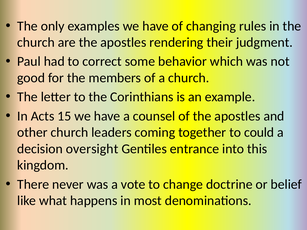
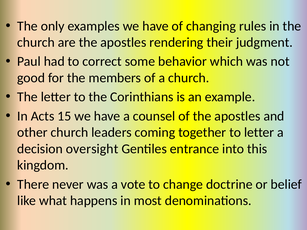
to could: could -> letter (259, 133)
